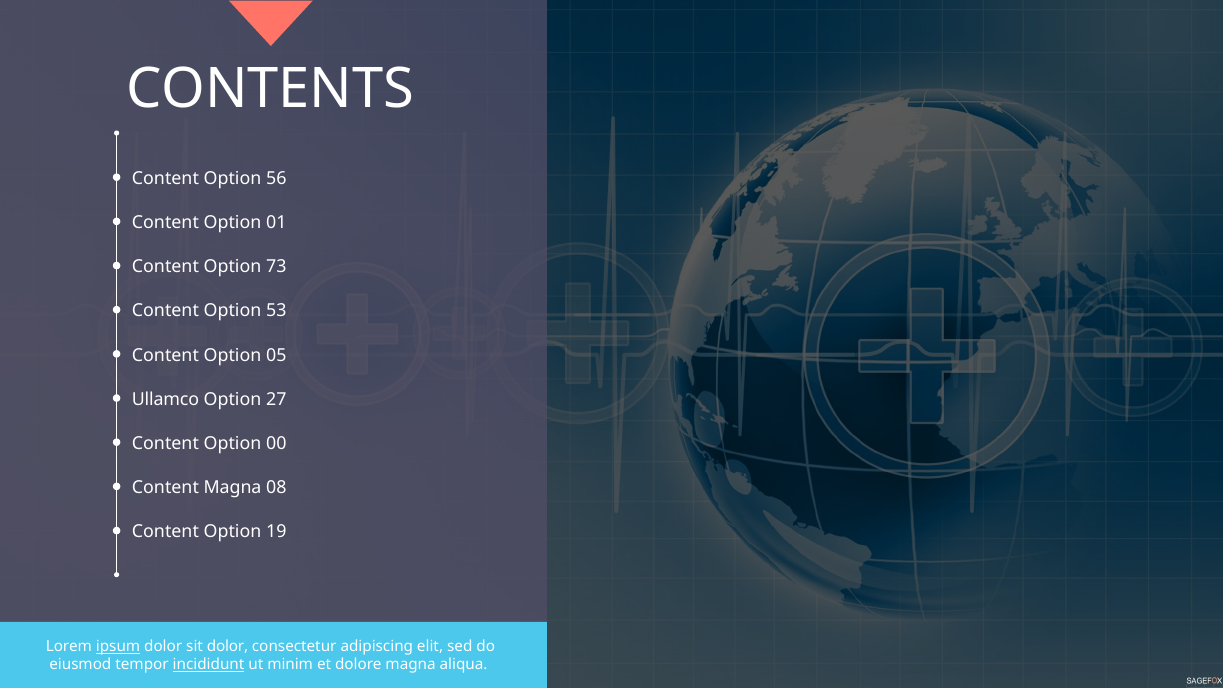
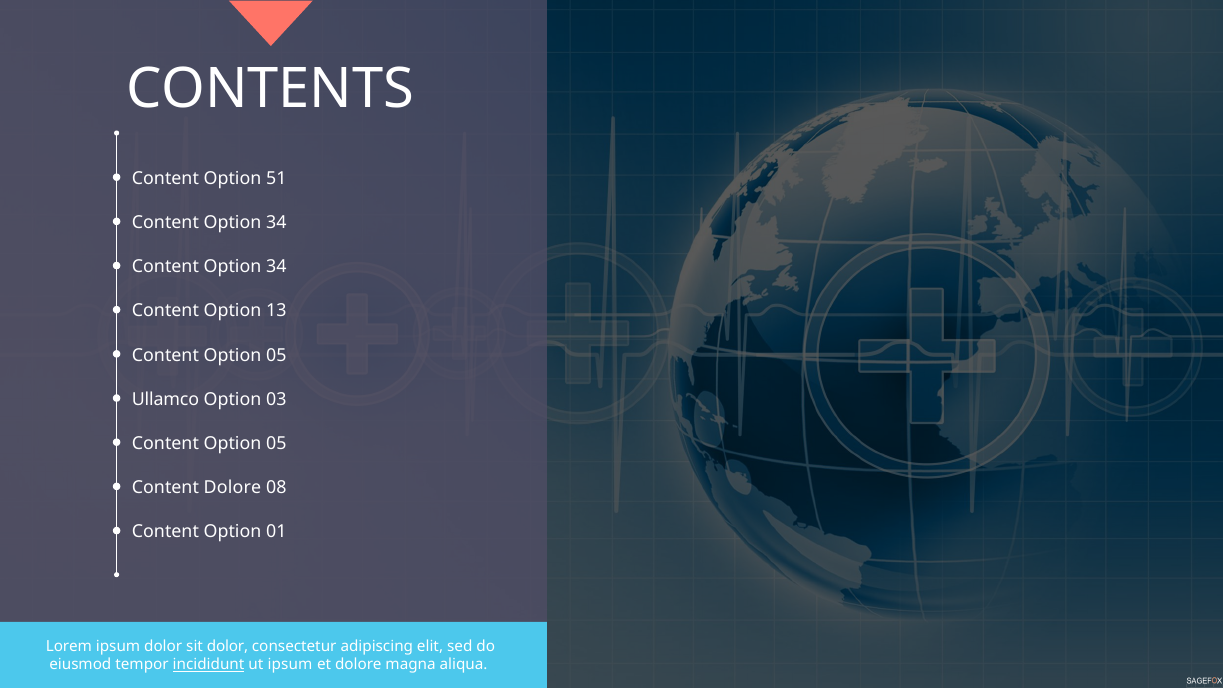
56: 56 -> 51 (276, 178)
01: 01 -> 34 (276, 223)
73: 73 -> 34 (276, 267)
53: 53 -> 13 (276, 311)
27: 27 -> 03 (276, 399)
00: 00 -> 05 (276, 443)
Content Magna: Magna -> Dolore (232, 488)
19: 19 -> 01 (276, 532)
ipsum underline: present -> none (118, 646)
ut minim: minim -> ipsum (290, 665)
